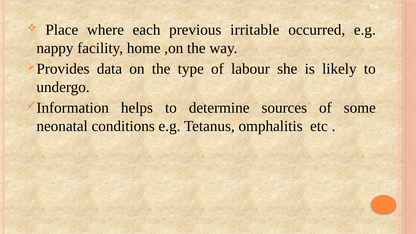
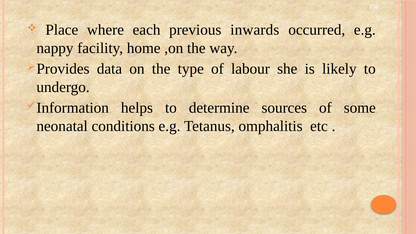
irritable: irritable -> inwards (255, 30)
